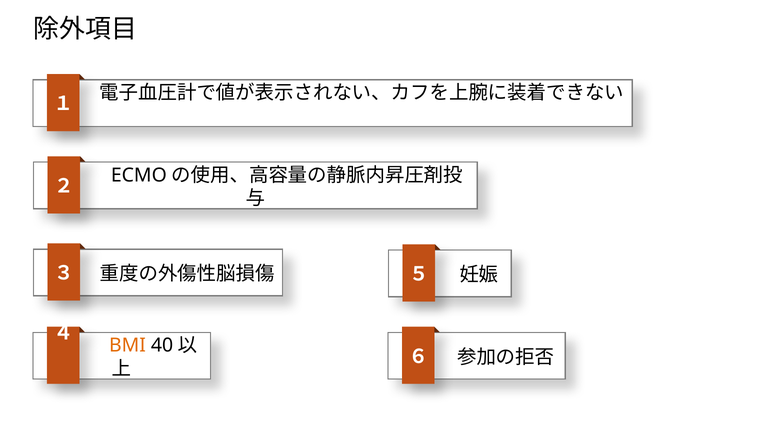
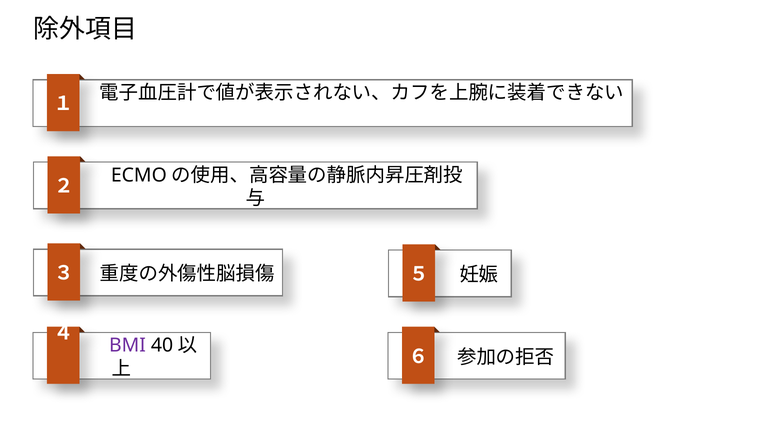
BMI colour: orange -> purple (127, 346)
